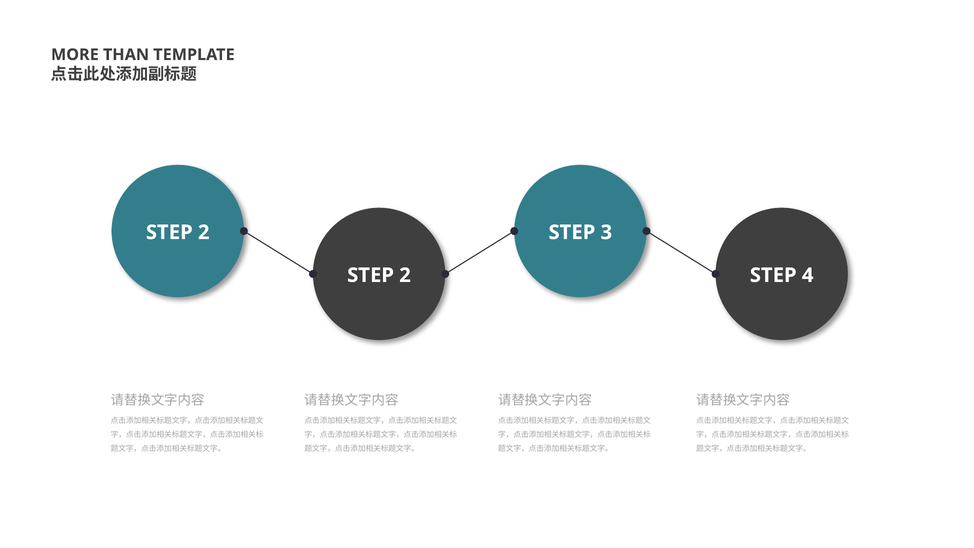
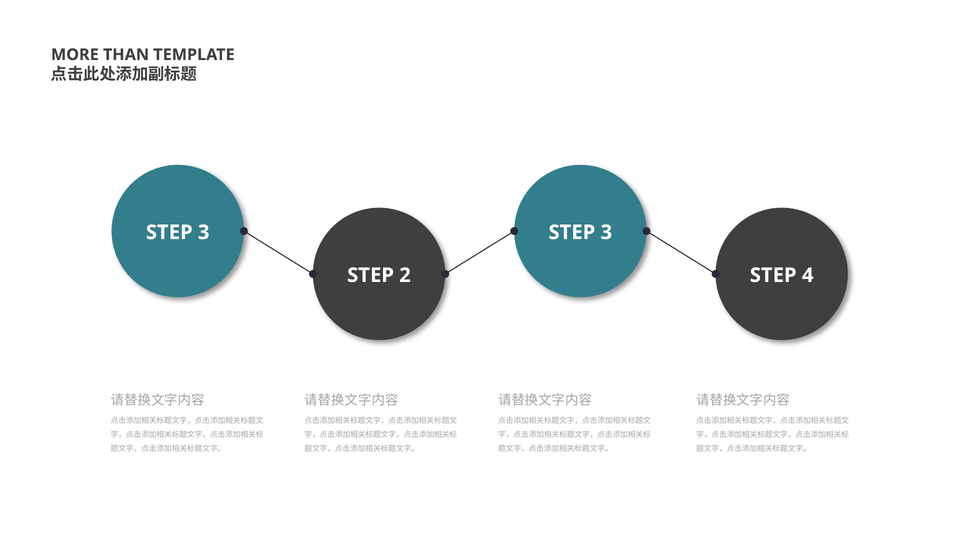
2: 2 -> 3 (204, 232)
